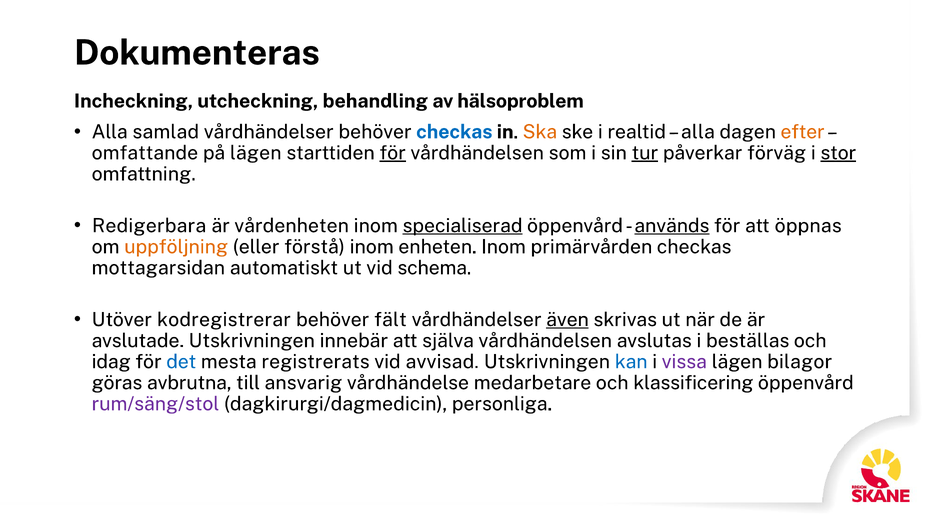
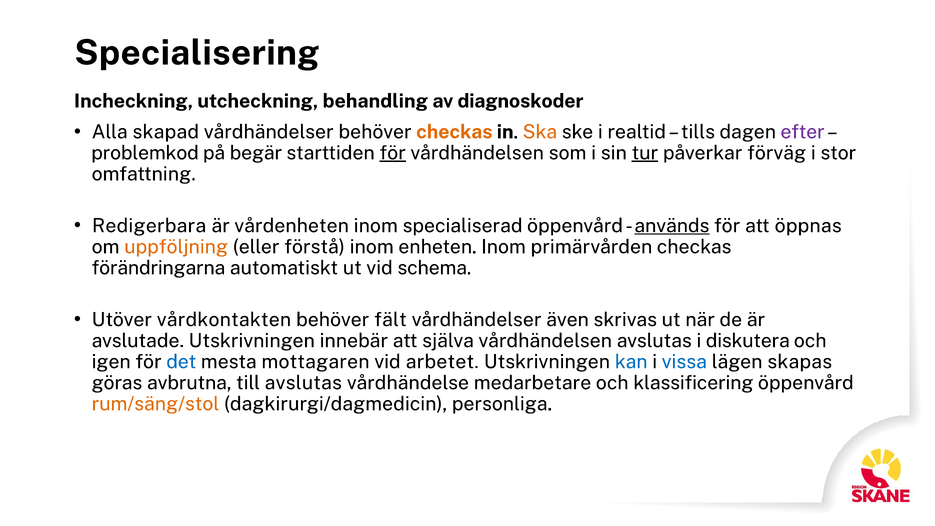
Dokumenteras: Dokumenteras -> Specialisering (197, 53)
hälsoproblem: hälsoproblem -> diagnoskoder (520, 101)
samlad: samlad -> skapad (166, 132)
checkas colour: blue -> orange (454, 132)
alla: alla -> tills (698, 132)
efter colour: orange -> purple (803, 132)
omfattande: omfattande -> problemkod (145, 153)
på lägen: lägen -> begär (256, 153)
stor underline: present -> none (838, 153)
specialiserad underline: present -> none (463, 226)
mottagarsidan: mottagarsidan -> förändringarna (158, 268)
kodregistrerar: kodregistrerar -> vårdkontakten (224, 320)
även underline: present -> none (568, 320)
beställas: beställas -> diskutera (748, 341)
idag: idag -> igen (111, 362)
registrerats: registrerats -> mottagaren (315, 362)
avvisad: avvisad -> arbetet (442, 362)
vissa colour: purple -> blue (684, 362)
bilagor: bilagor -> skapas (800, 362)
till ansvarig: ansvarig -> avslutas (303, 383)
rum/säng/stol colour: purple -> orange (155, 404)
